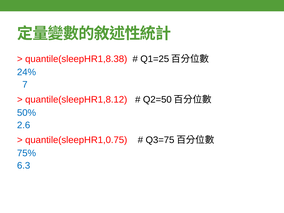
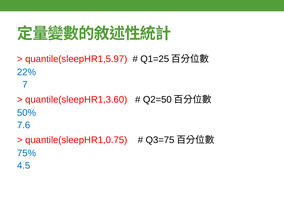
quantile(sleepHR1,8.38: quantile(sleepHR1,8.38 -> quantile(sleepHR1,5.97 (76, 59)
24%: 24% -> 22% (27, 72)
quantile(sleepHR1,8.12: quantile(sleepHR1,8.12 -> quantile(sleepHR1,3.60 (76, 99)
2.6: 2.6 -> 7.6 (24, 125)
6.3: 6.3 -> 4.5 (24, 166)
